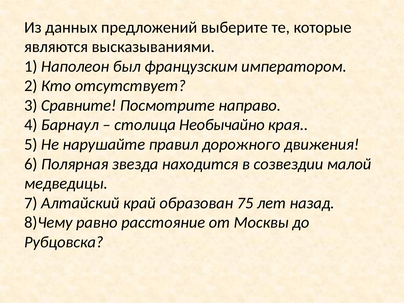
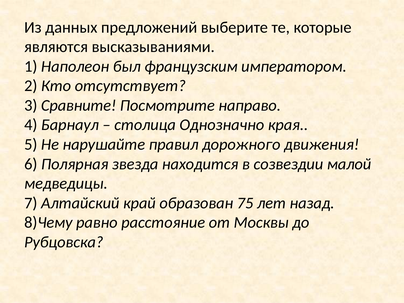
Необычайно: Необычайно -> Однозначно (222, 125)
